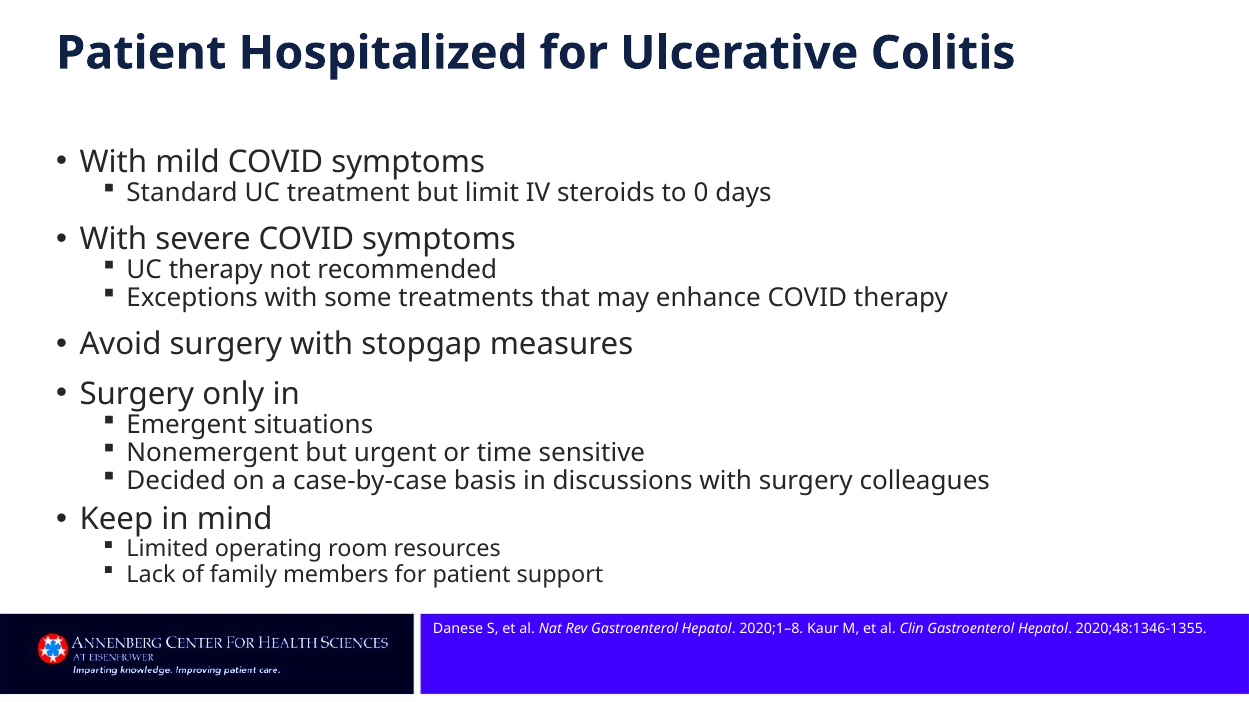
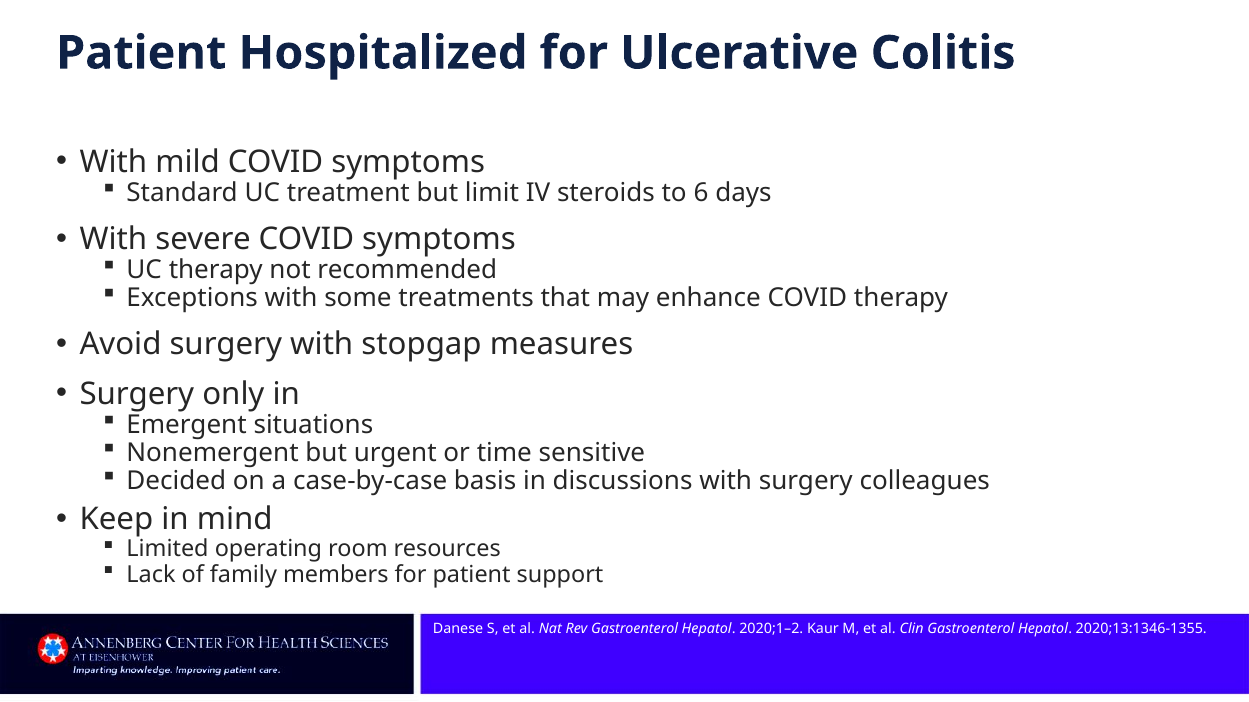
0: 0 -> 6 (701, 193)
2020;1–8: 2020;1–8 -> 2020;1–2 (771, 630)
2020;48:1346‐1355: 2020;48:1346‐1355 -> 2020;13:1346‐1355 (1141, 630)
